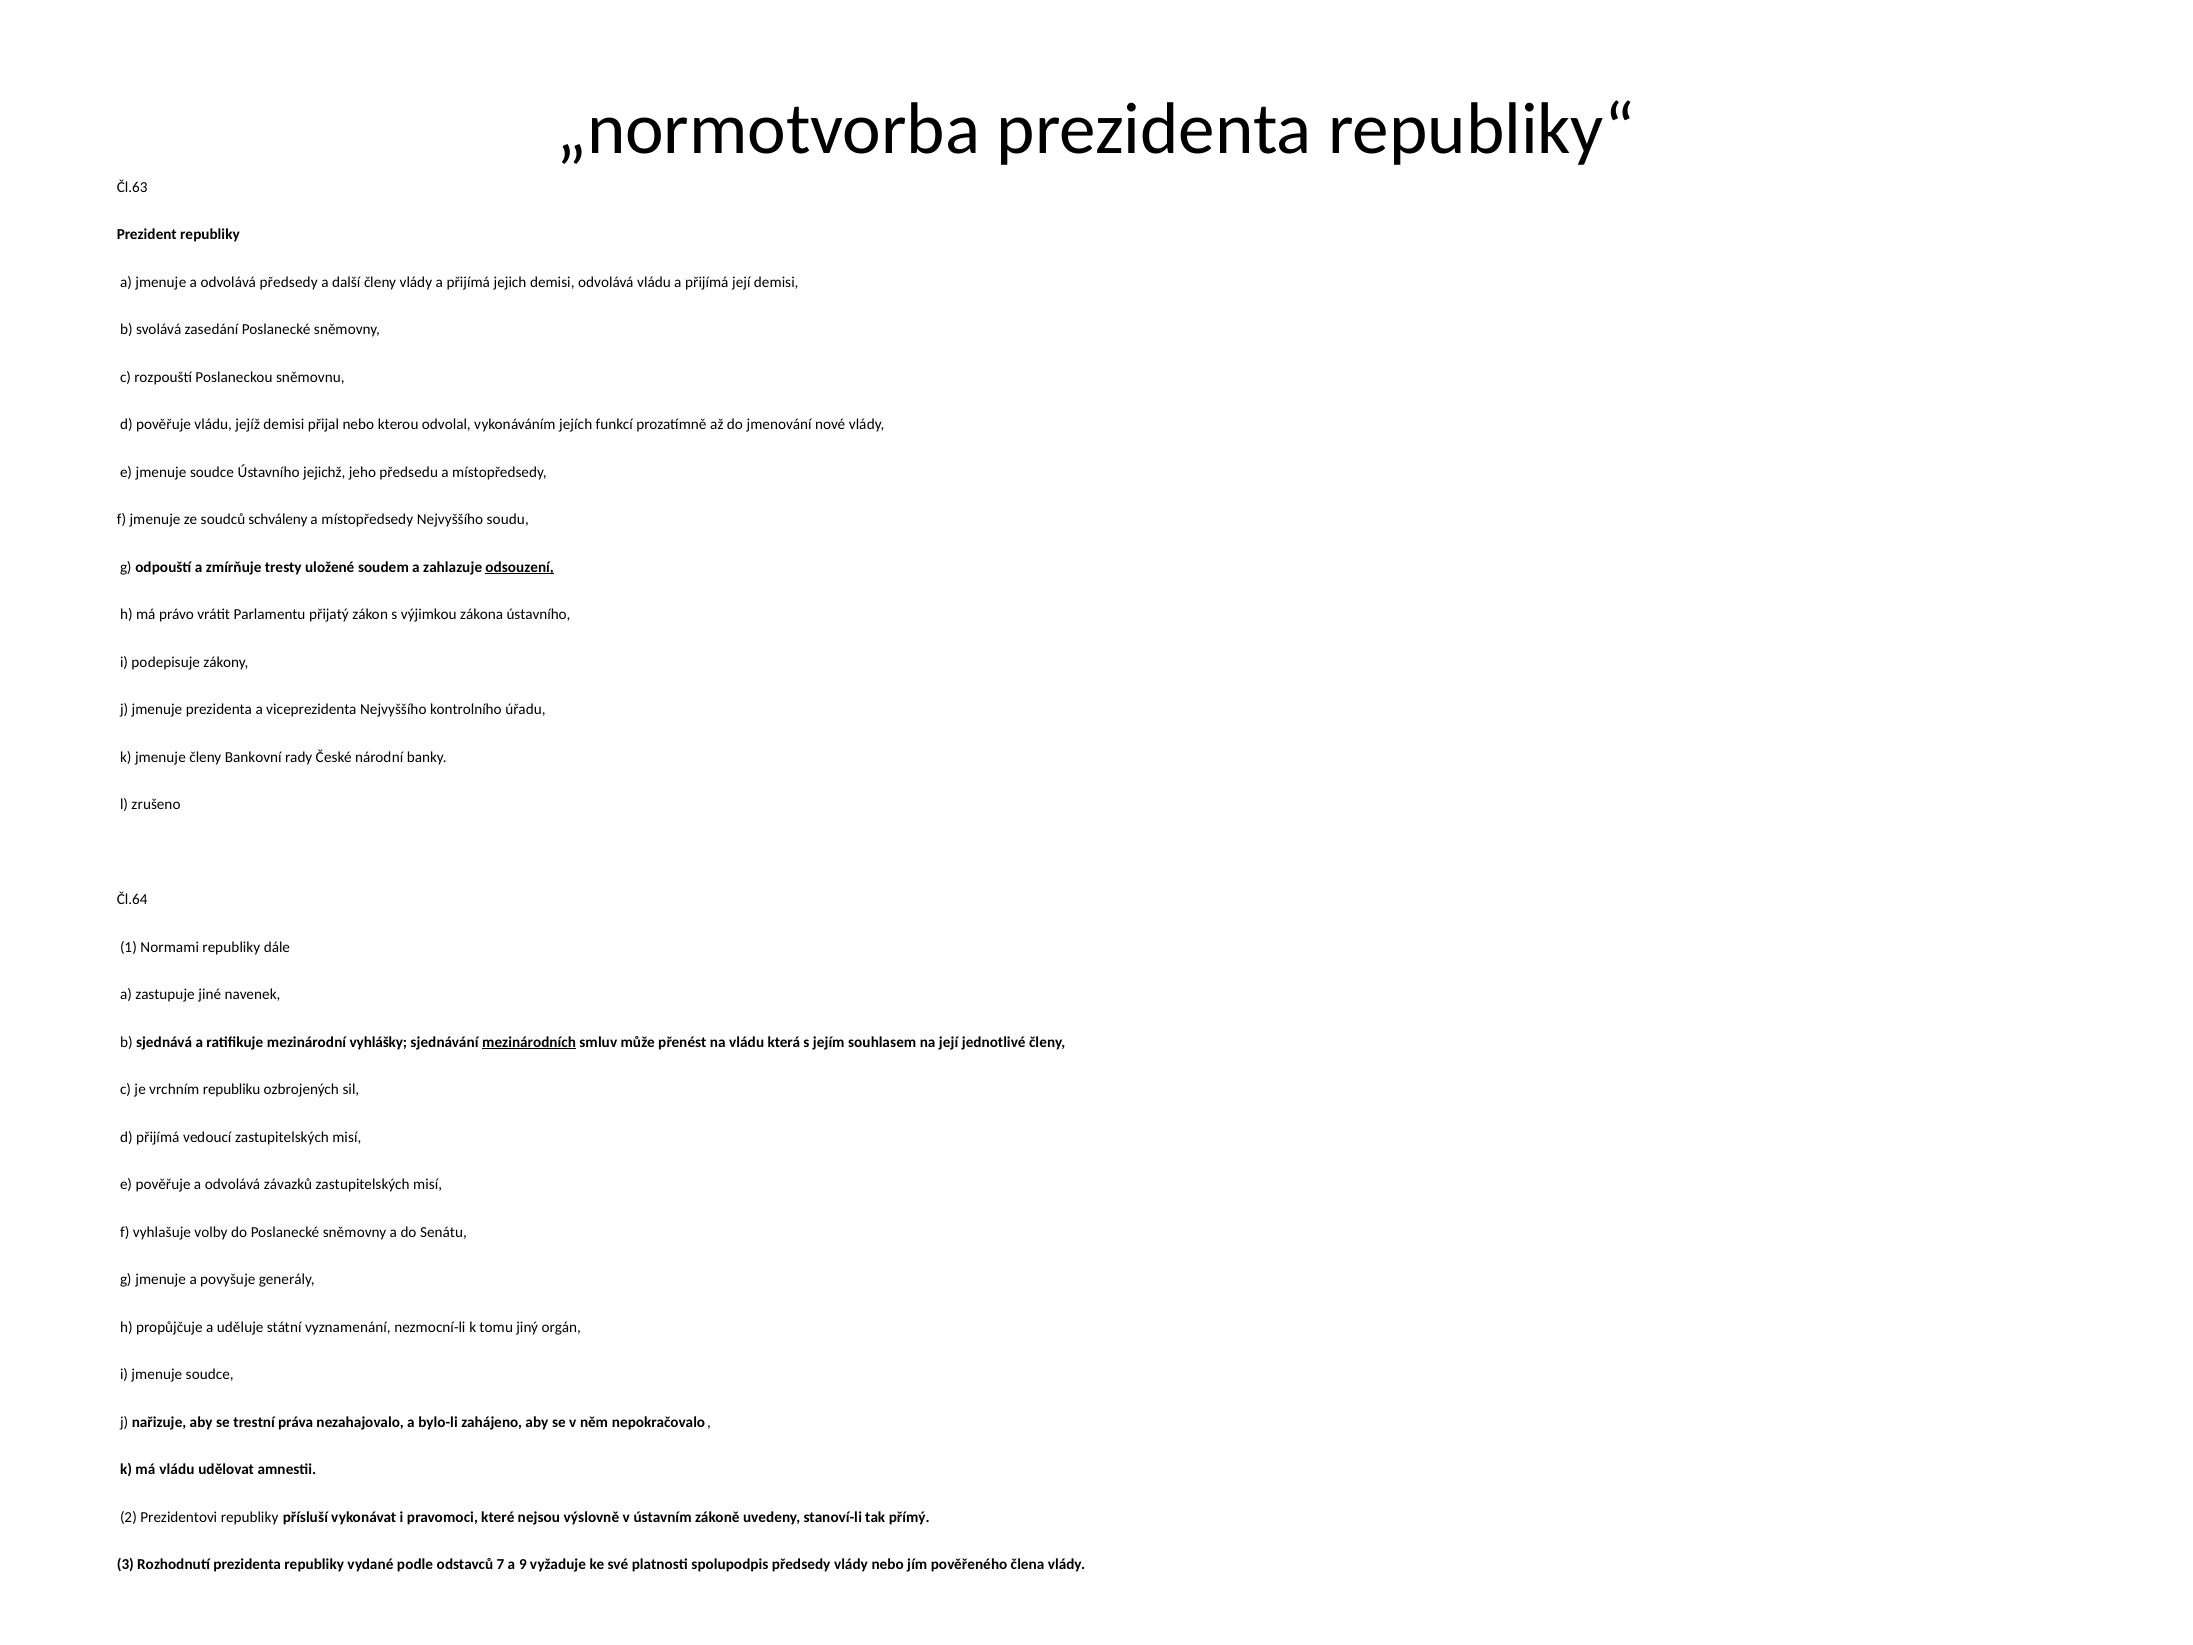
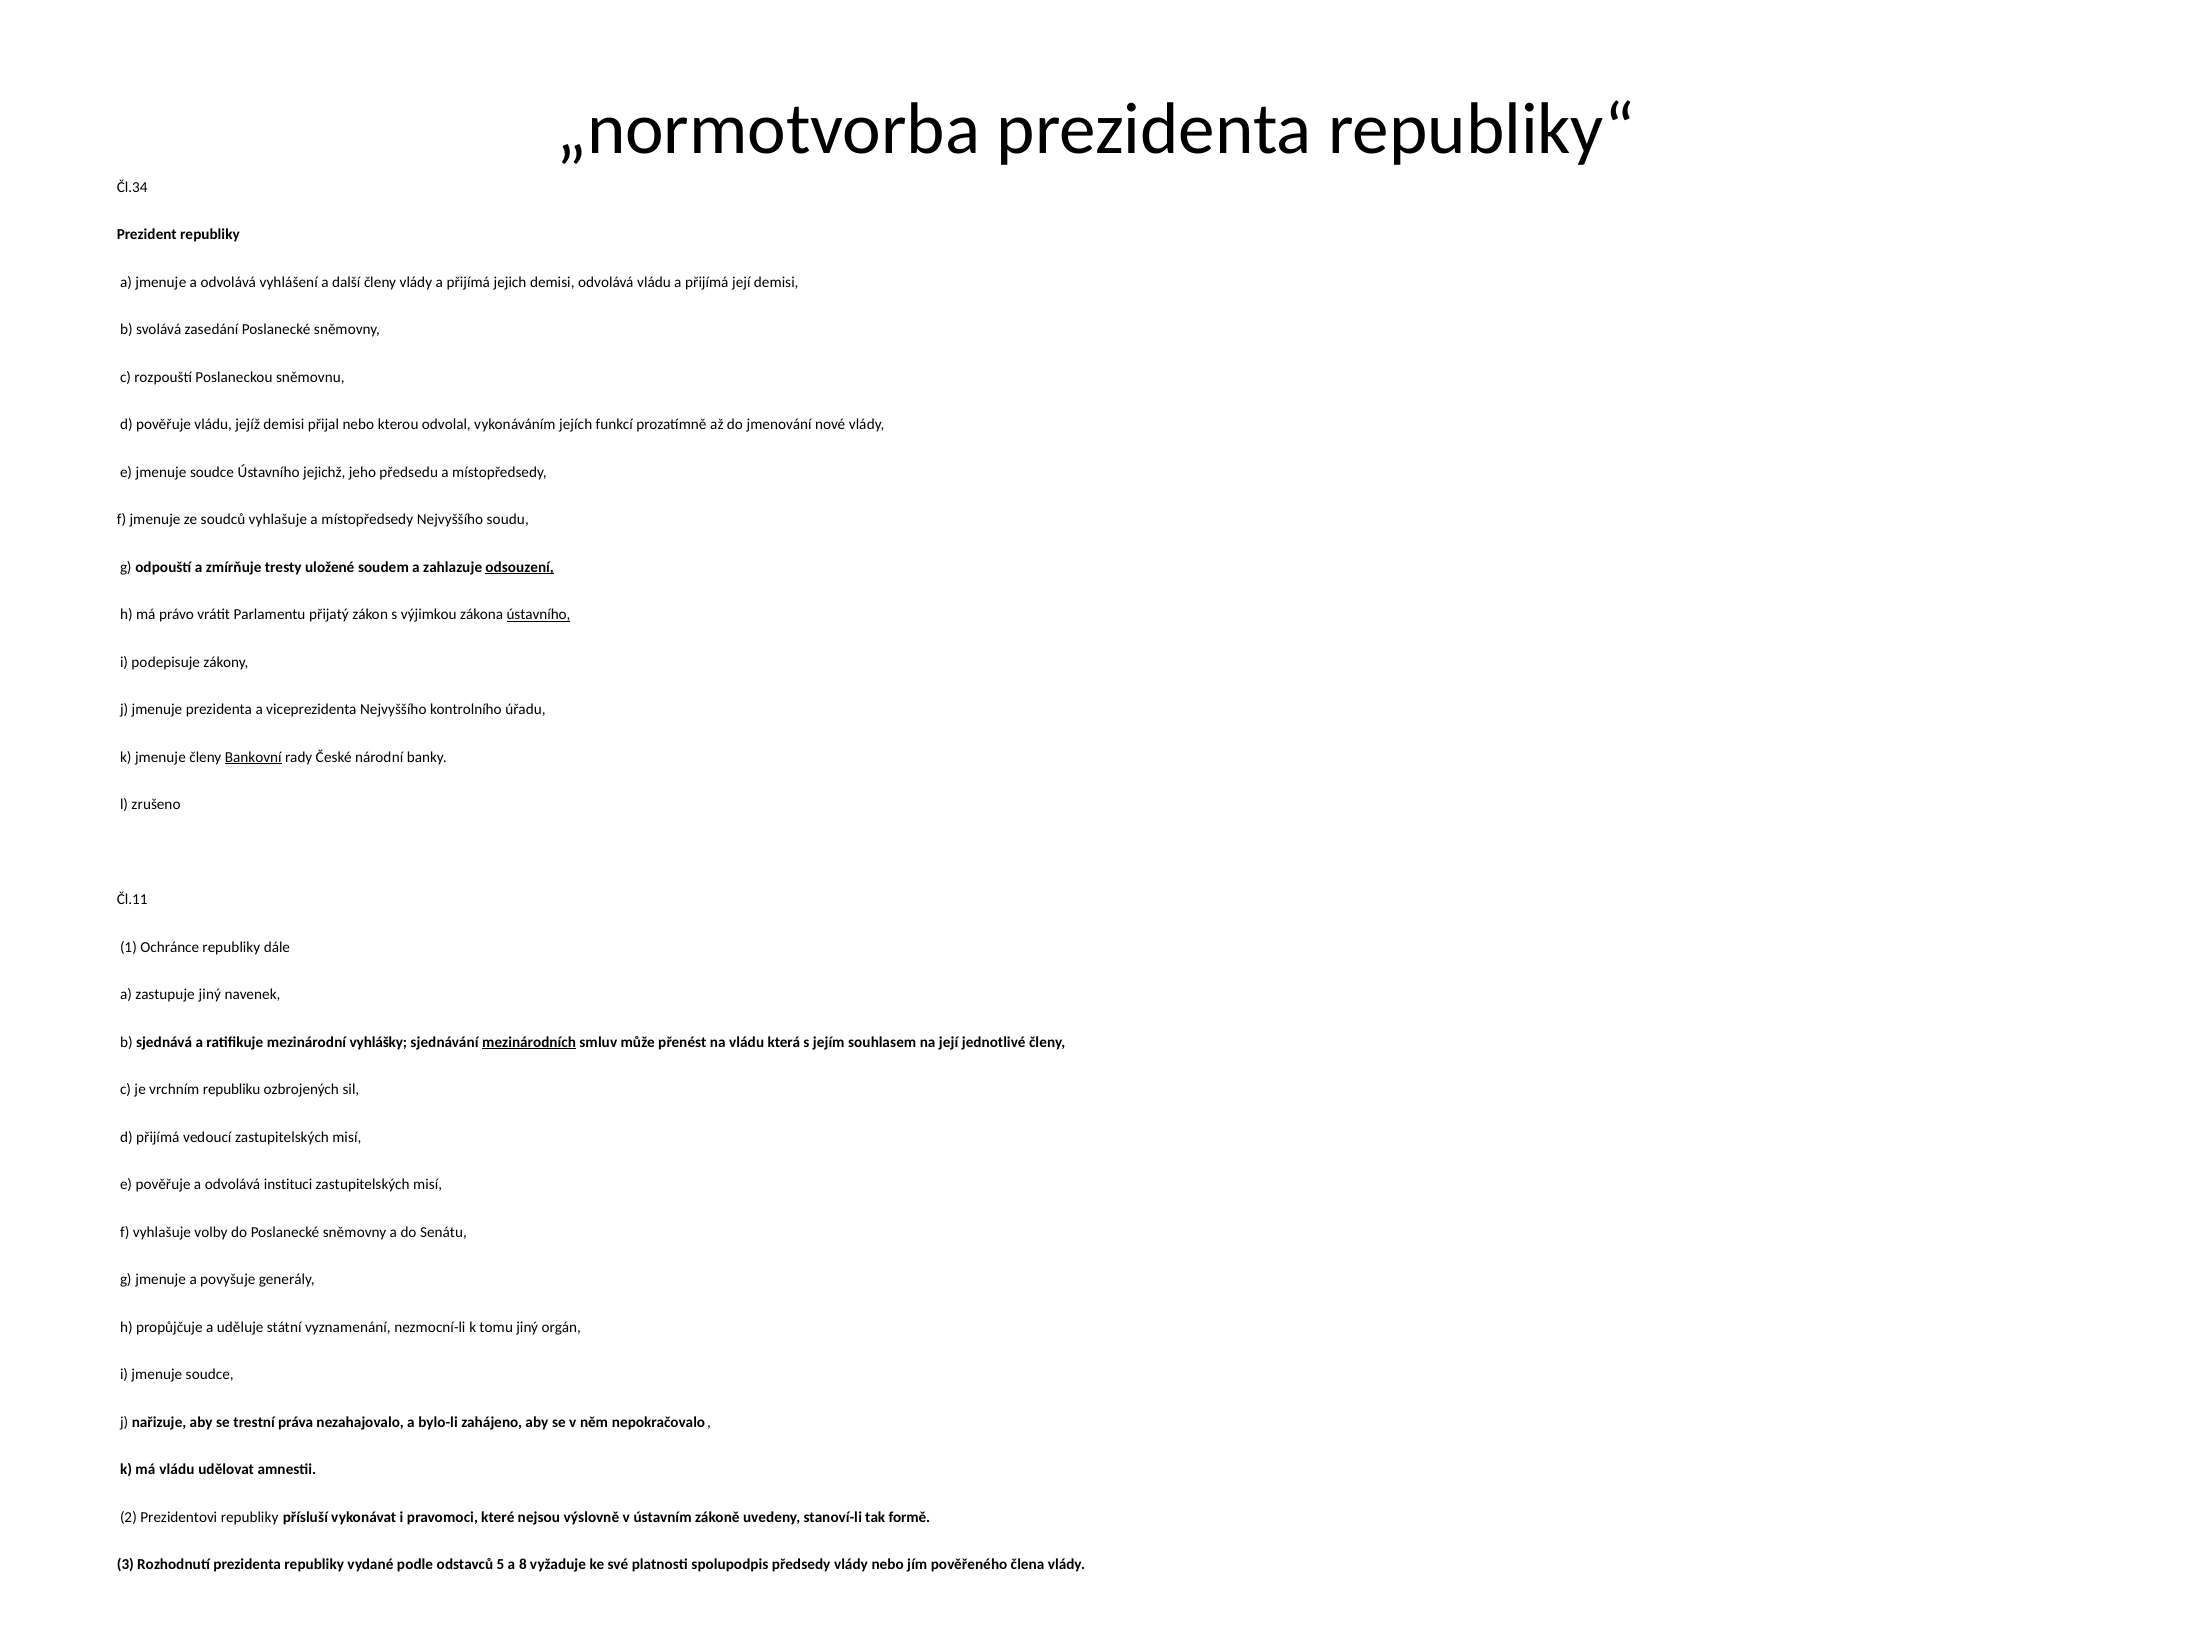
Čl.63: Čl.63 -> Čl.34 (132, 187)
odvolává předsedy: předsedy -> vyhlášení (289, 282)
soudců schváleny: schváleny -> vyhlašuje (278, 520)
ústavního underline: none -> present (539, 615)
Bankovní underline: none -> present (253, 757)
Čl.64: Čl.64 -> Čl.11 (132, 900)
Normami: Normami -> Ochránce (170, 947)
zastupuje jiné: jiné -> jiný (210, 995)
závazků: závazků -> instituci (288, 1184)
přímý: přímý -> formě (909, 1517)
7: 7 -> 5 (501, 1564)
9: 9 -> 8 (523, 1564)
